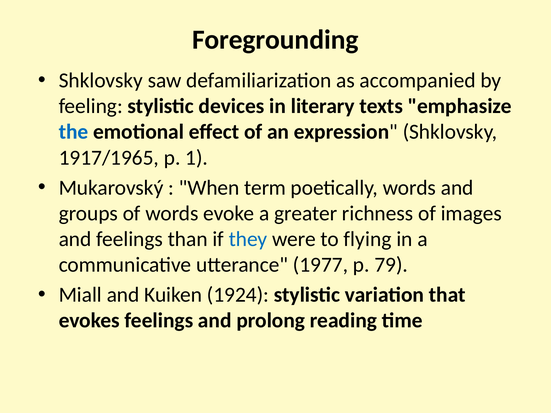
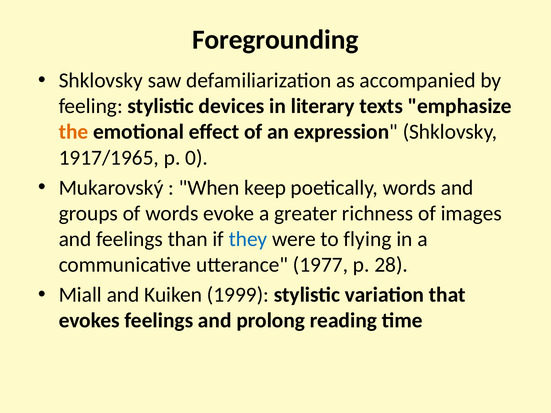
the colour: blue -> orange (74, 132)
1: 1 -> 0 (197, 158)
term: term -> keep (265, 188)
79: 79 -> 28 (391, 265)
1924: 1924 -> 1999 (238, 295)
